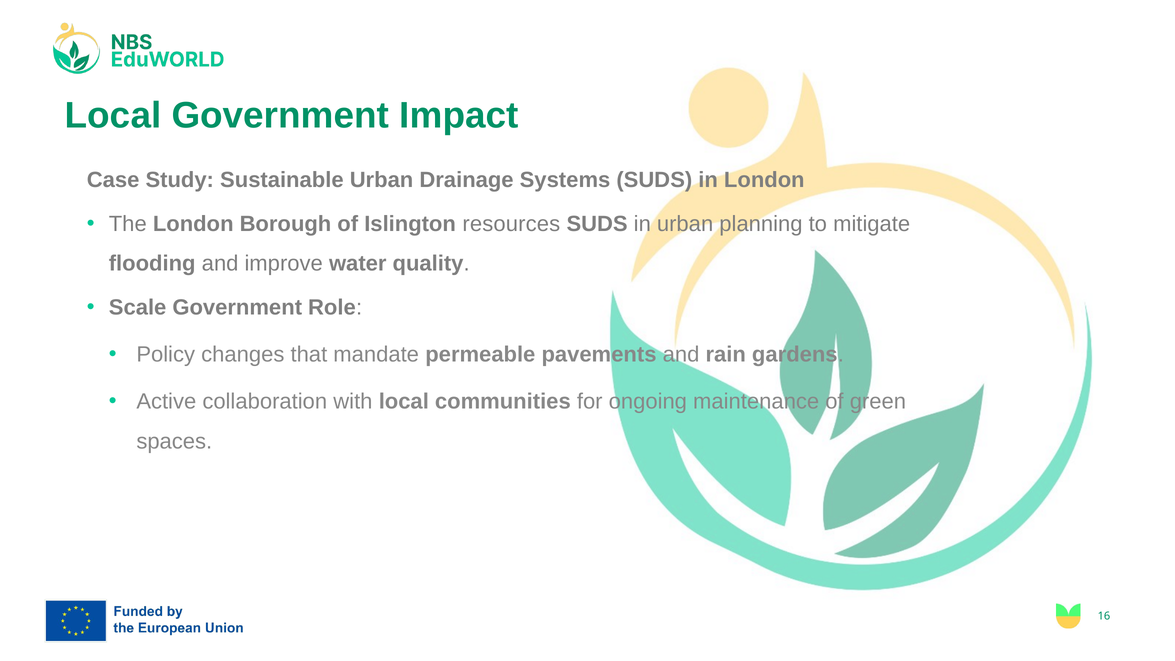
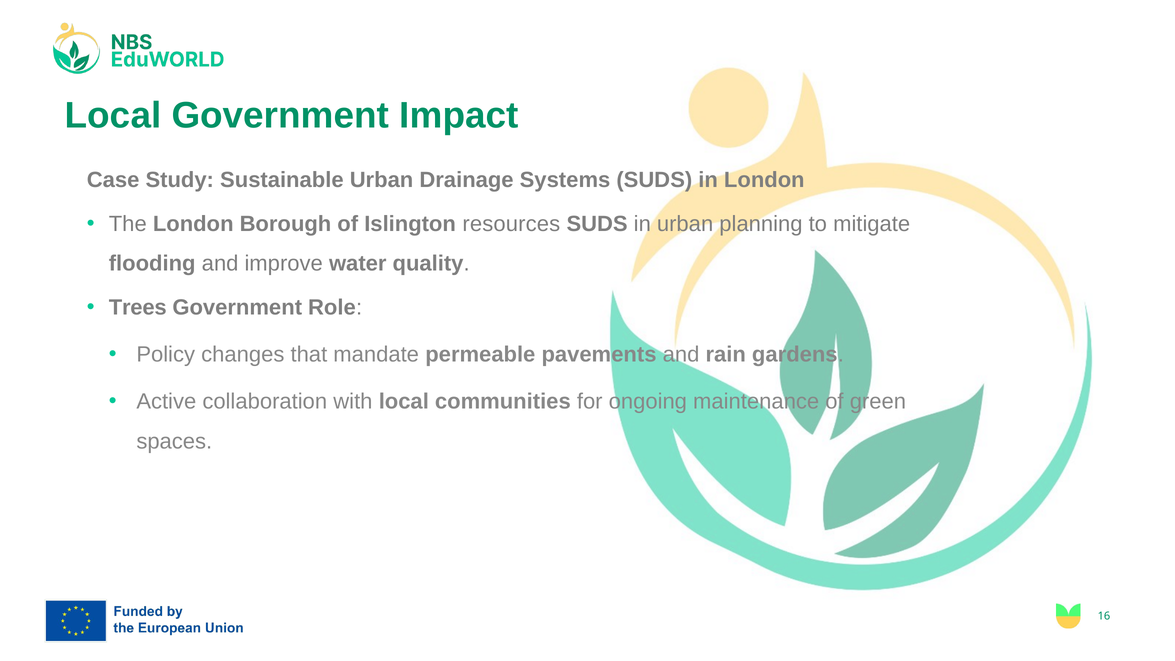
Scale: Scale -> Trees (138, 308)
